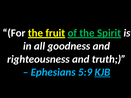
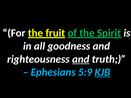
and underline: none -> present (81, 59)
